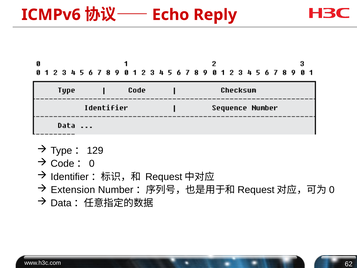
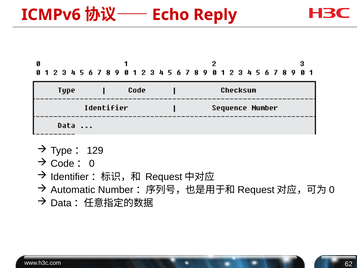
Extension: Extension -> Automatic (73, 190)
